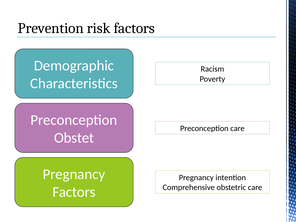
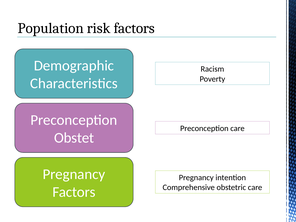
Prevention: Prevention -> Population (51, 28)
